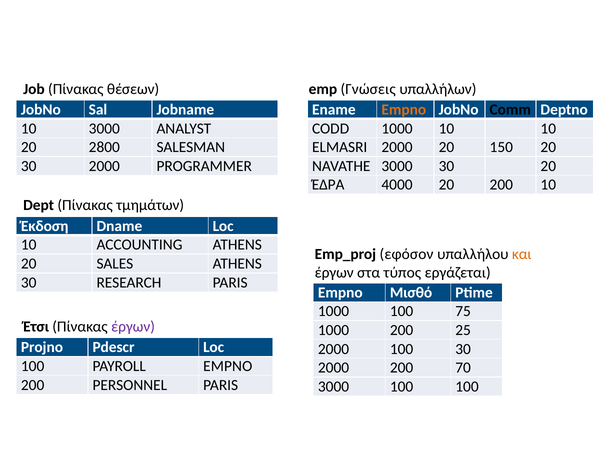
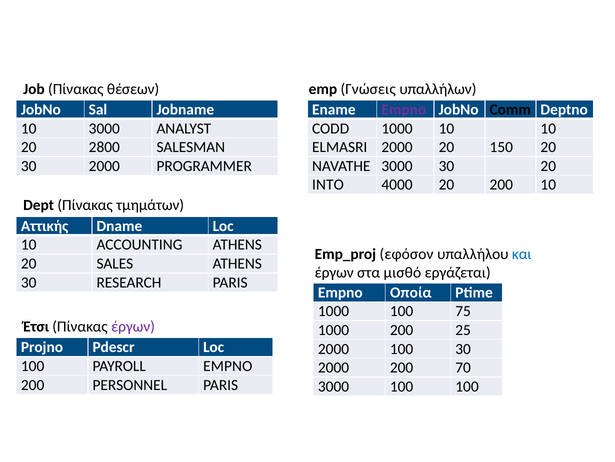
Empno colour: orange -> purple (404, 109)
ΈΔΡΑ: ΈΔΡΑ -> INTO (328, 185)
Έκδοση: Έκδοση -> Αττικής (45, 226)
και colour: orange -> blue (522, 254)
τύπος: τύπος -> μισθό (402, 272)
Μισθό: Μισθό -> Οποία (411, 292)
